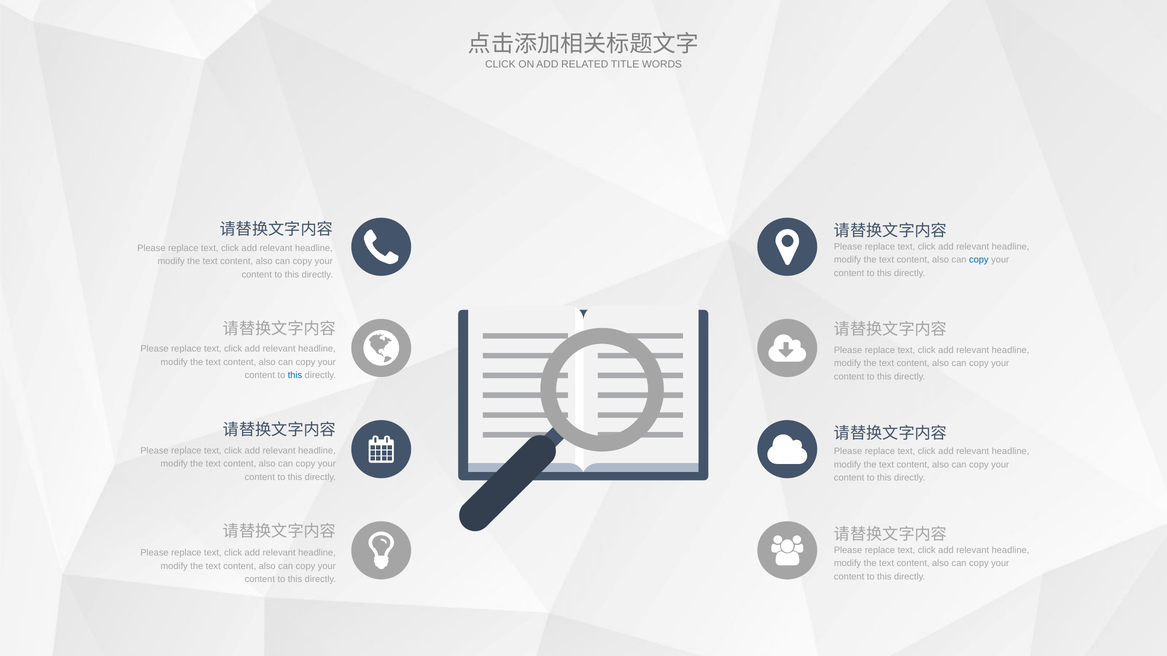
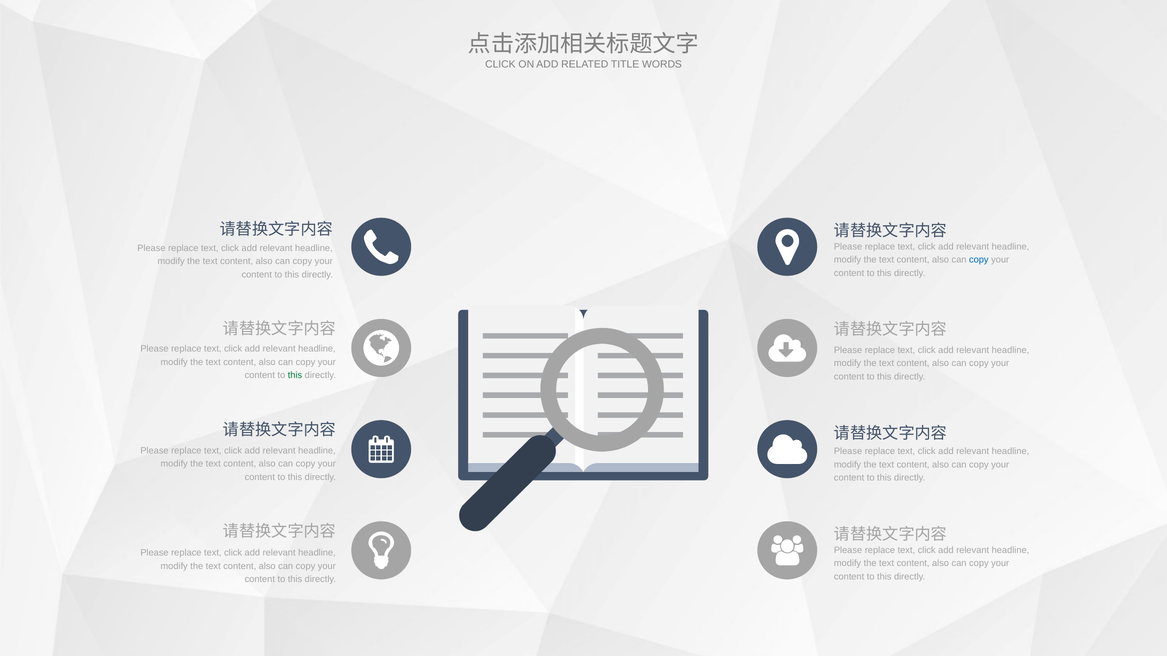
this colour: blue -> green (295, 376)
